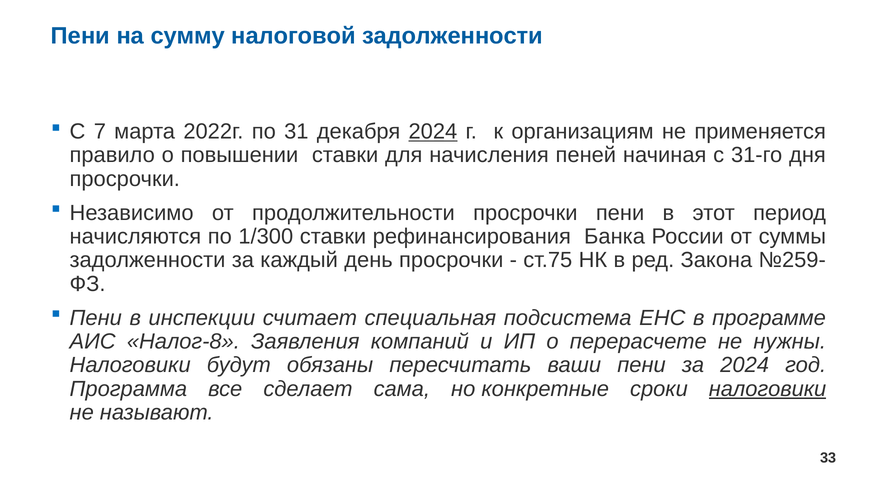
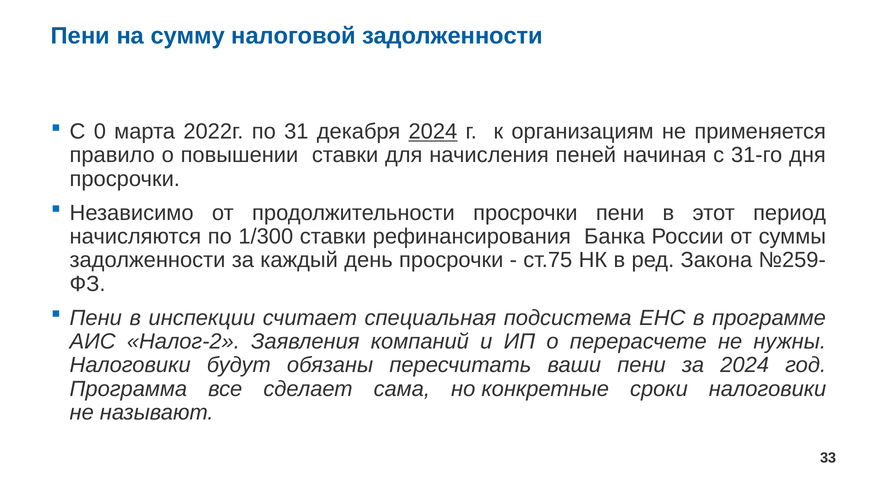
7: 7 -> 0 (100, 131)
Налог-8: Налог-8 -> Налог-2 (183, 341)
налоговики underline: present -> none (768, 389)
